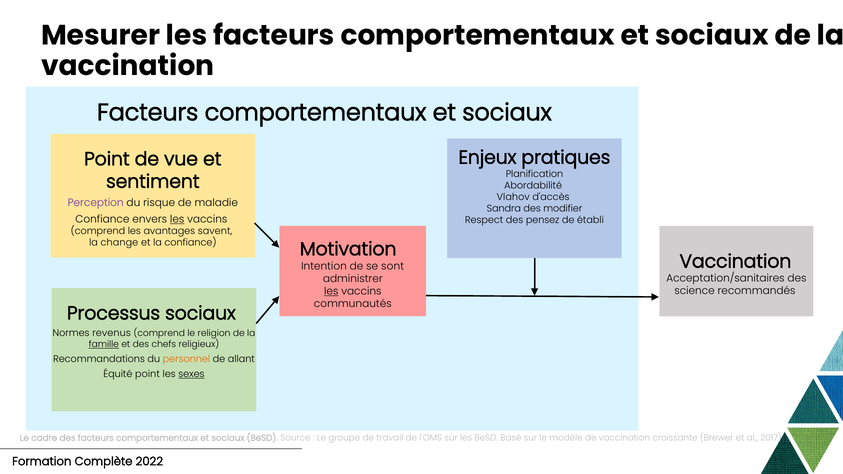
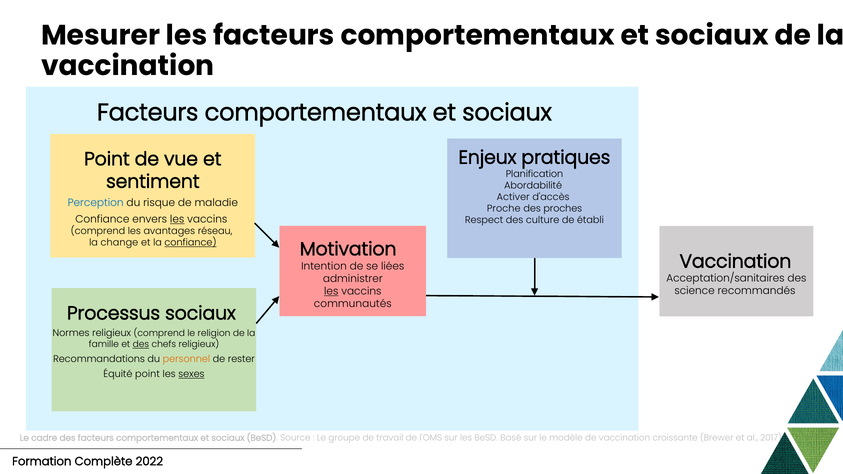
Vlahov: Vlahov -> Activer (513, 197)
Perception colour: purple -> blue (96, 203)
Sandra: Sandra -> Proche (504, 209)
modifier: modifier -> proches (563, 209)
pensez: pensez -> culture (543, 220)
savent: savent -> réseau (215, 231)
confiance underline: none -> present (190, 243)
sont: sont -> liées (393, 266)
Normes revenus: revenus -> religieux (112, 333)
famille underline: present -> none (104, 344)
des underline: none -> present (141, 344)
allant: allant -> rester (241, 359)
